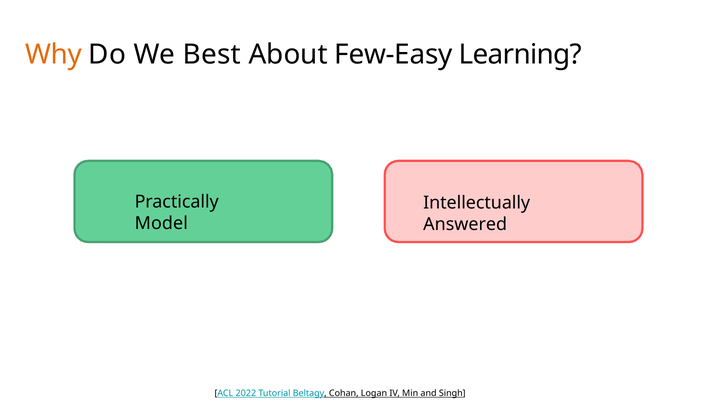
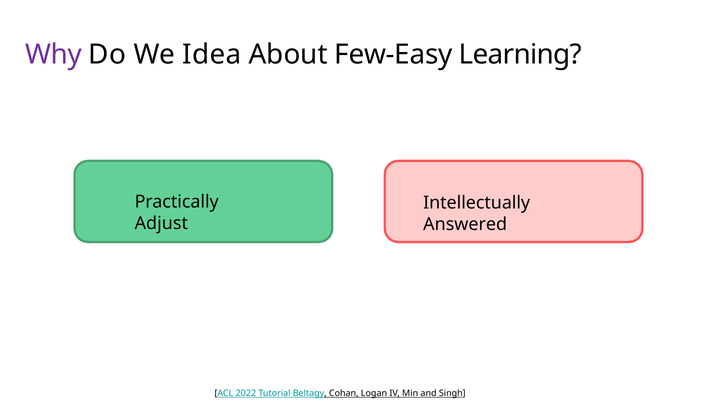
Why colour: orange -> purple (53, 55)
Best: Best -> Idea (212, 55)
Model: Model -> Adjust (161, 224)
